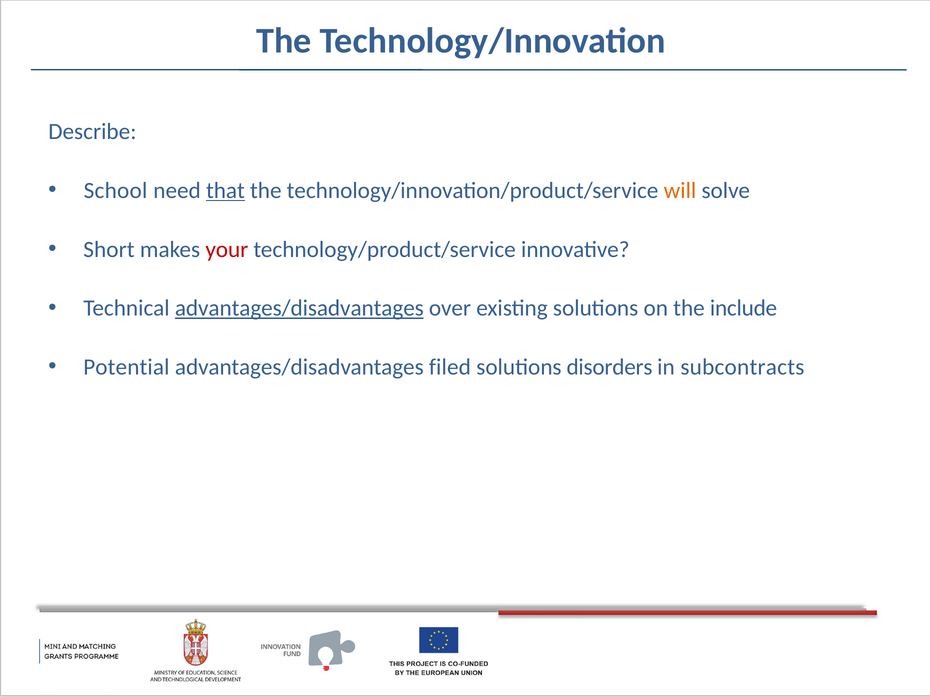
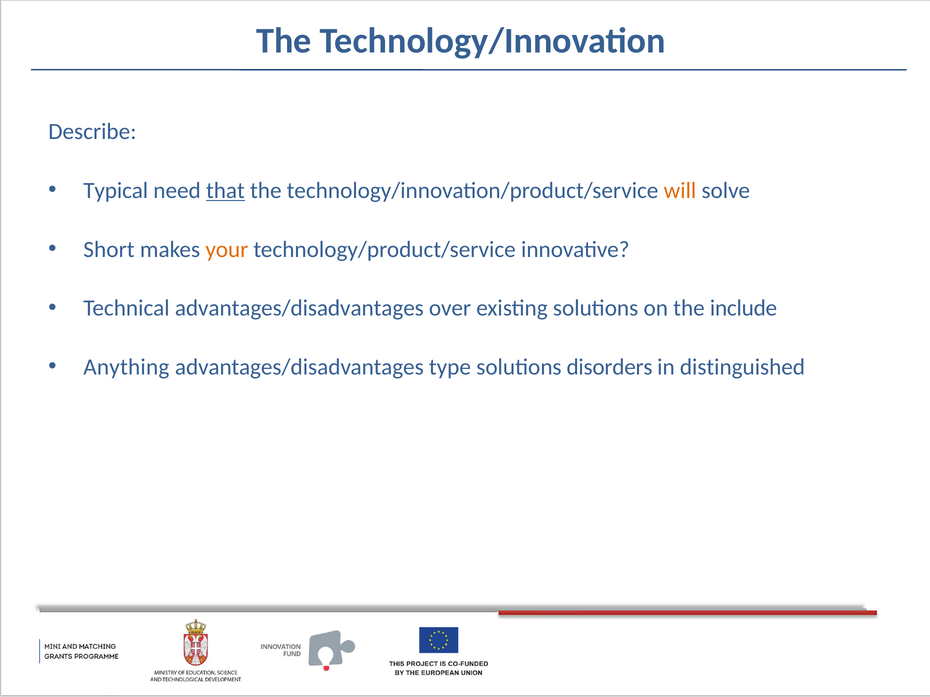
School: School -> Typical (116, 191)
your colour: red -> orange (227, 250)
advantages/disadvantages underline: present -> none (299, 308)
Potential: Potential -> Anything (126, 367)
filed: filed -> type (450, 367)
subcontracts: subcontracts -> distinguished (743, 367)
